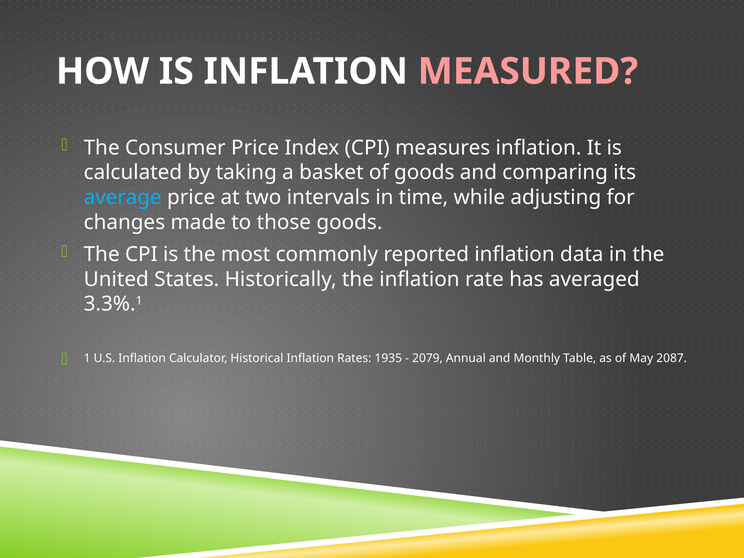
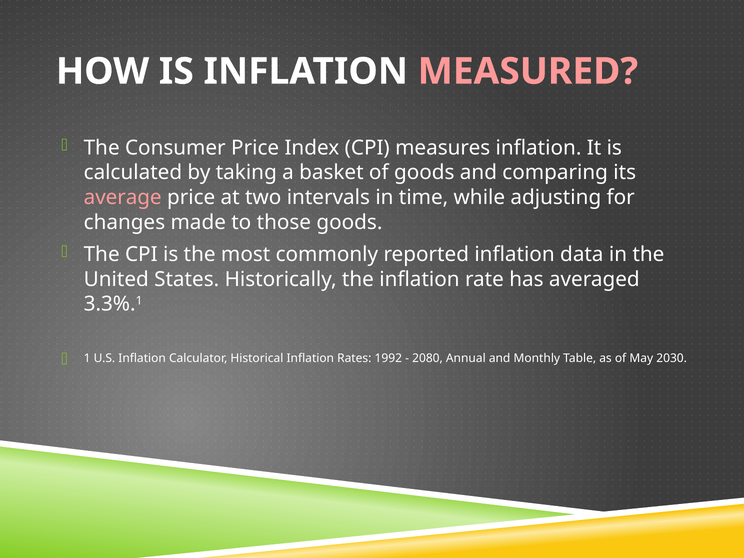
average colour: light blue -> pink (123, 197)
1935: 1935 -> 1992 (388, 358)
2079: 2079 -> 2080 (427, 358)
2087: 2087 -> 2030 (672, 358)
